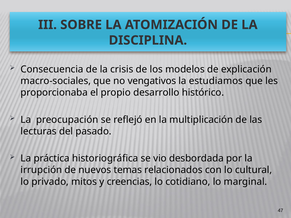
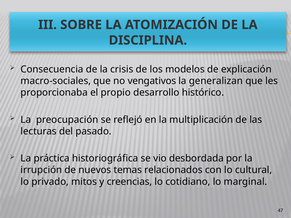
estudiamos: estudiamos -> generalizan (216, 81)
